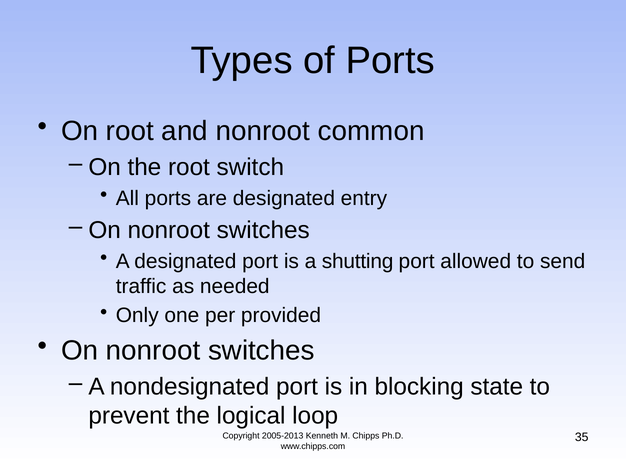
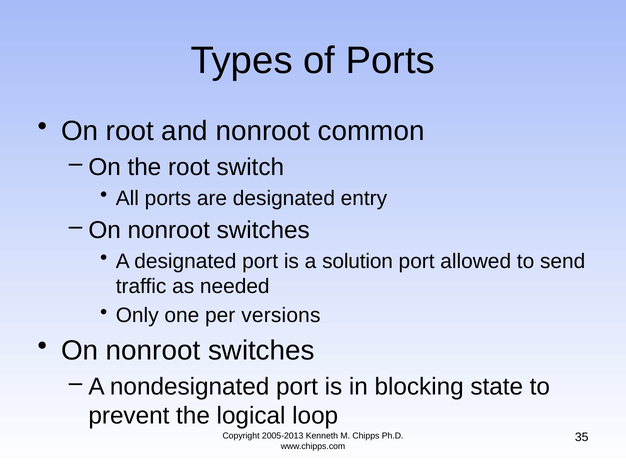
shutting: shutting -> solution (358, 262)
provided: provided -> versions (281, 316)
